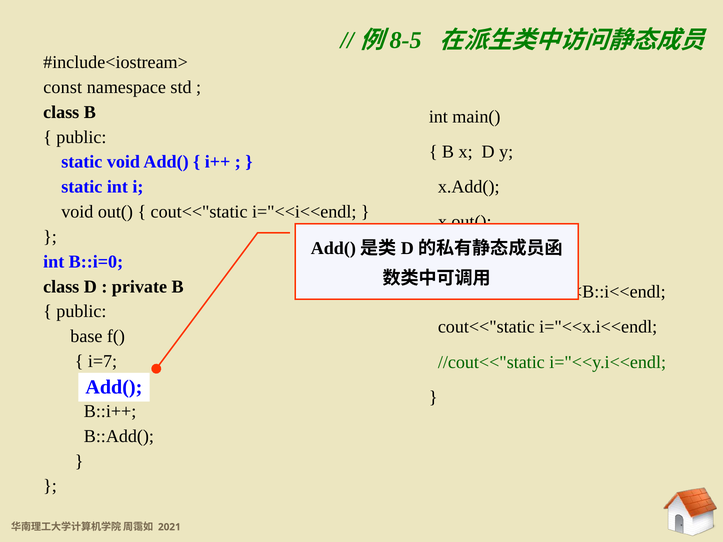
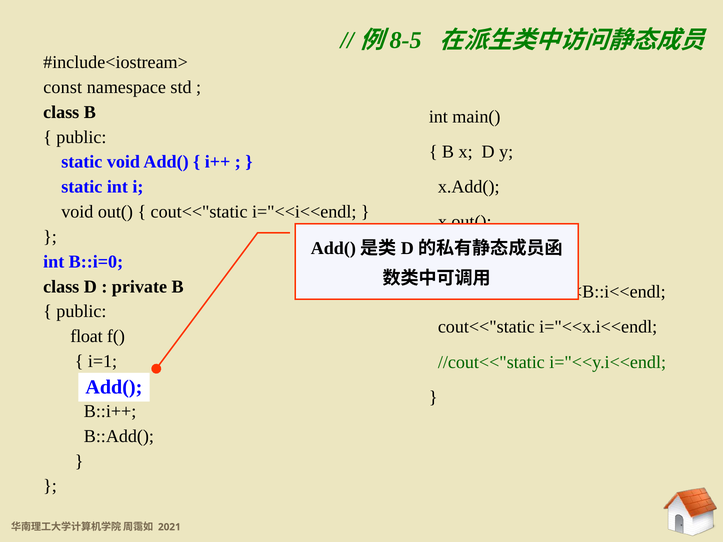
base: base -> float (86, 337)
i=7: i=7 -> i=1 (103, 362)
